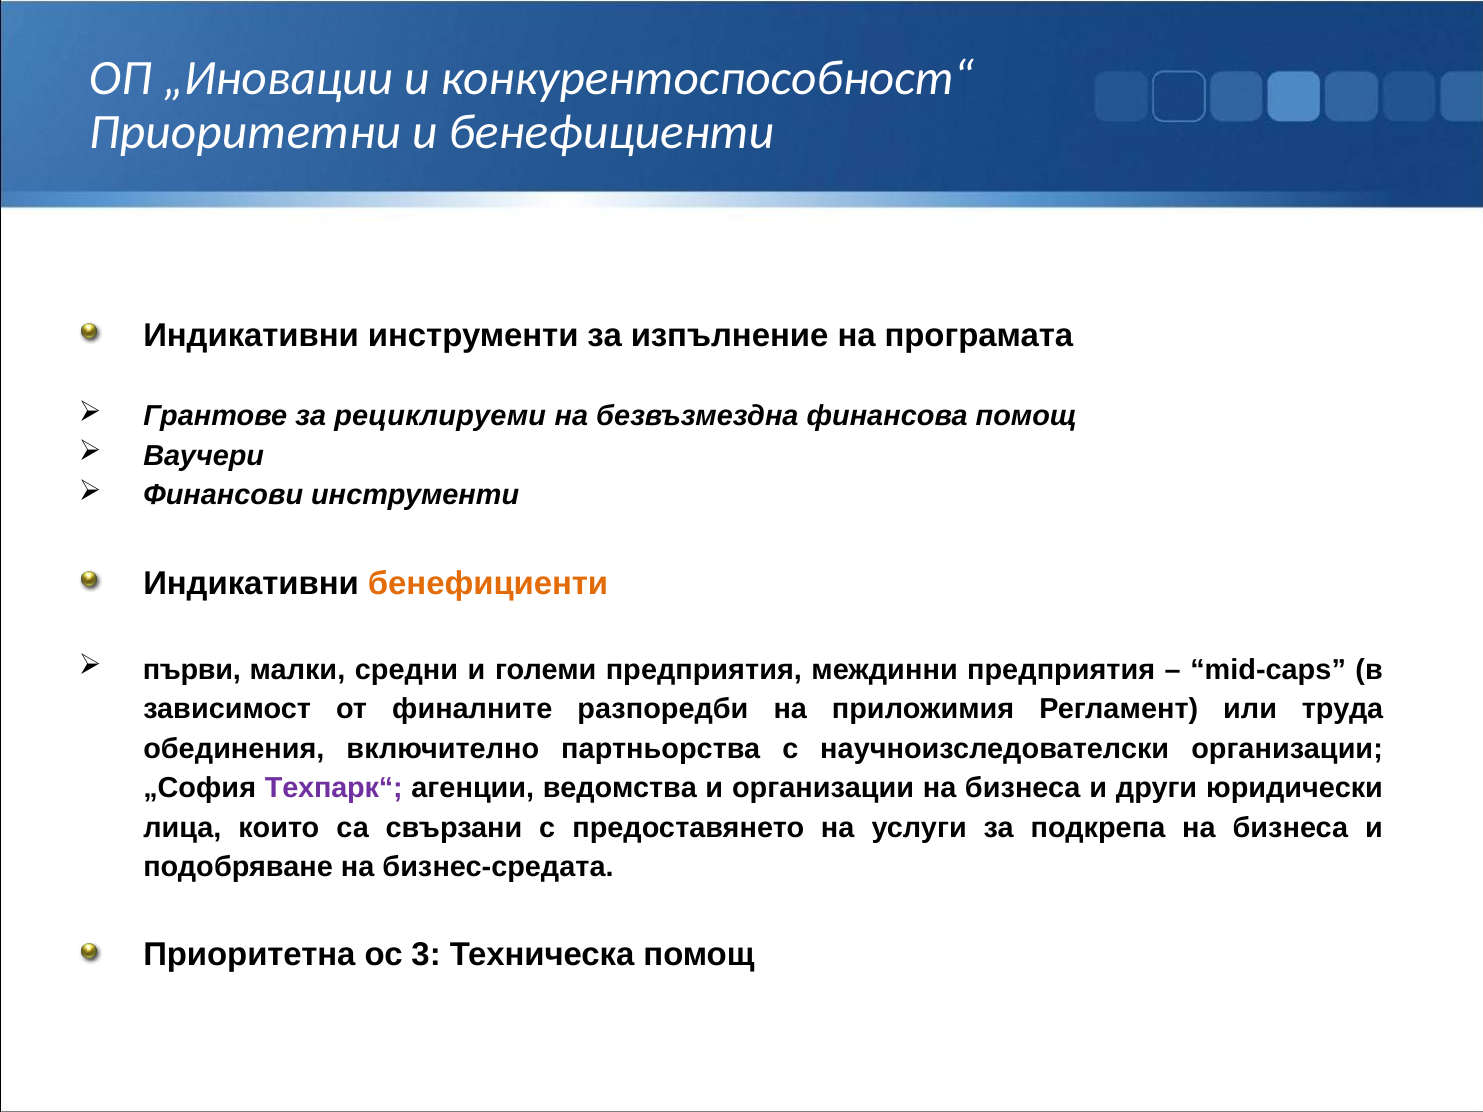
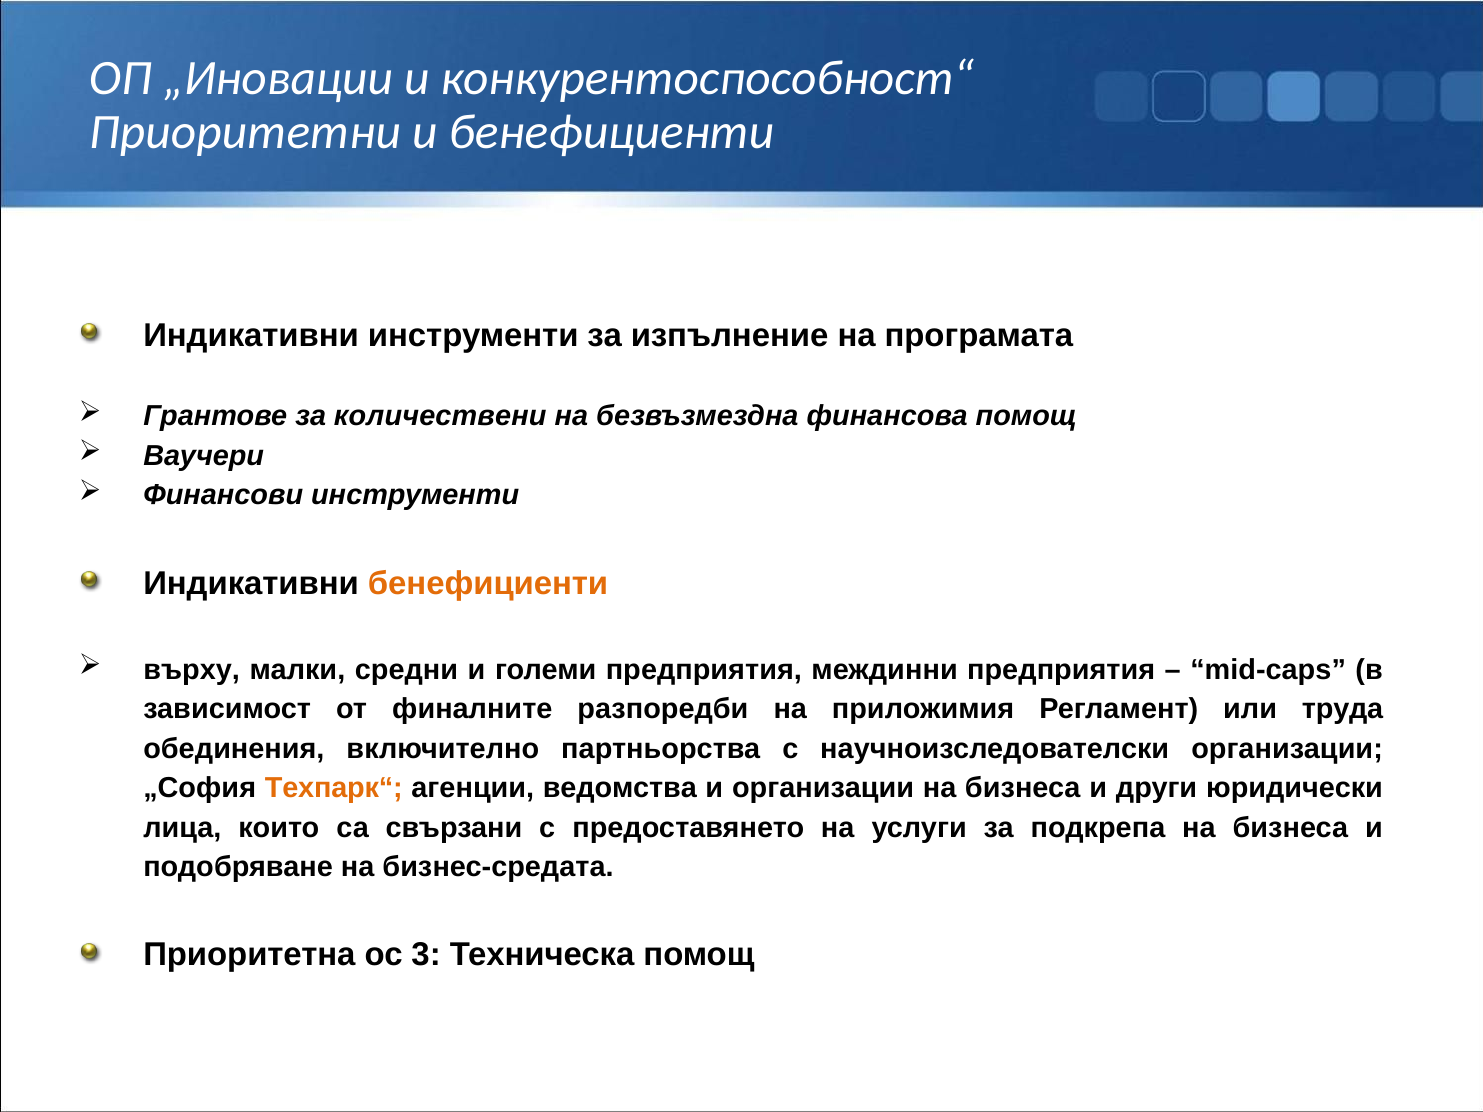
рециклируеми: рециклируеми -> количествени (440, 417)
първи: първи -> върху (192, 670)
Техпарк“ colour: purple -> orange (334, 788)
